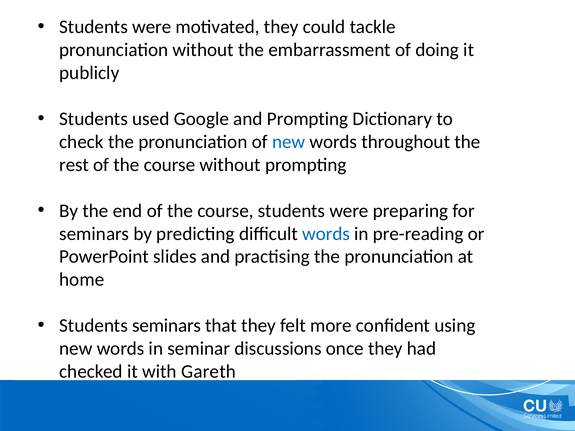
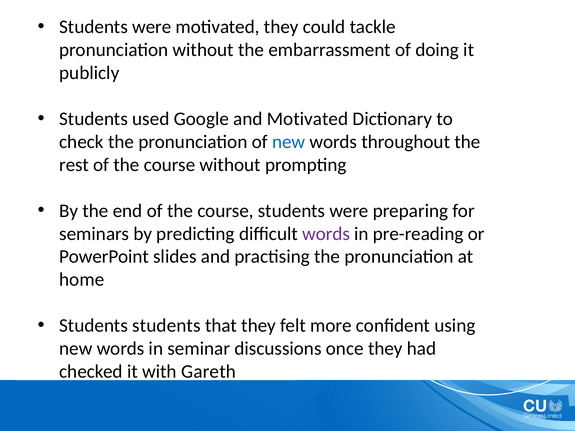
and Prompting: Prompting -> Motivated (308, 119)
words colour: blue -> purple (326, 234)
Students seminars: seminars -> students (166, 326)
